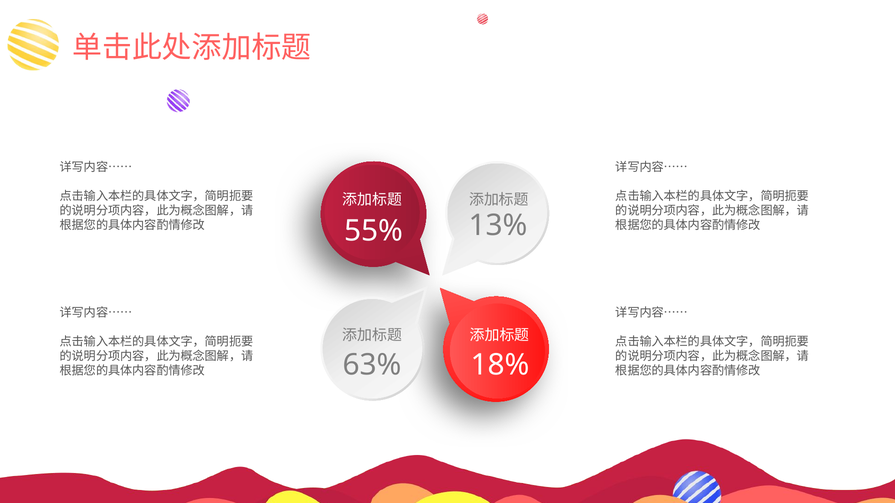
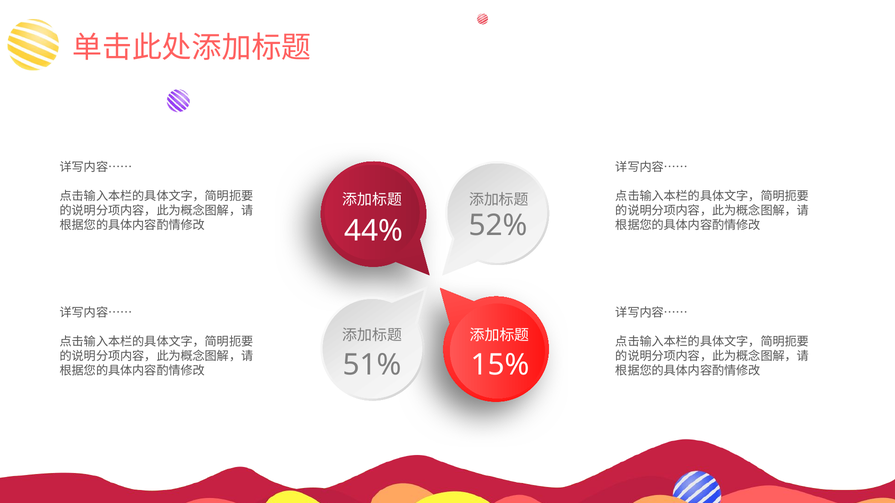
13%: 13% -> 52% (498, 226)
55%: 55% -> 44% (374, 231)
63%: 63% -> 51% (372, 365)
18%: 18% -> 15% (500, 365)
